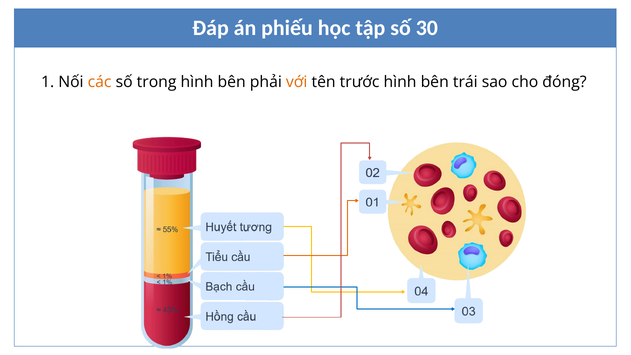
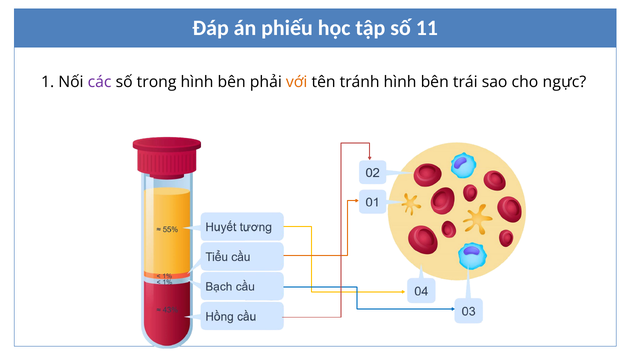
30: 30 -> 11 (427, 28)
các colour: orange -> purple (100, 82)
trước: trước -> tránh (360, 82)
đóng: đóng -> ngực (564, 82)
